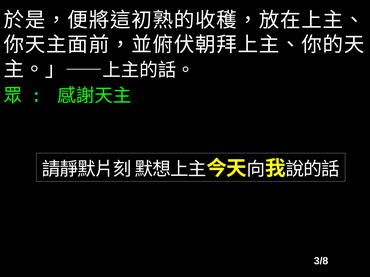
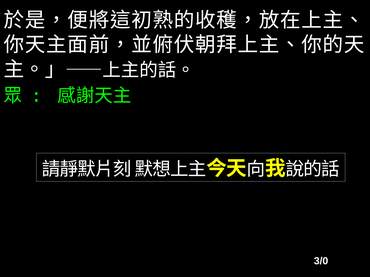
3/8: 3/8 -> 3/0 (321, 261)
